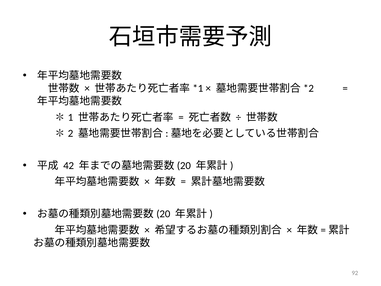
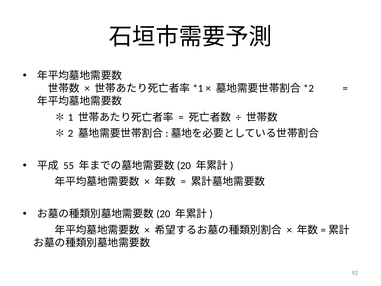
42: 42 -> 55 (69, 165)
